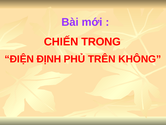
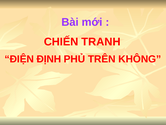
TRONG: TRONG -> TRANH (101, 42)
